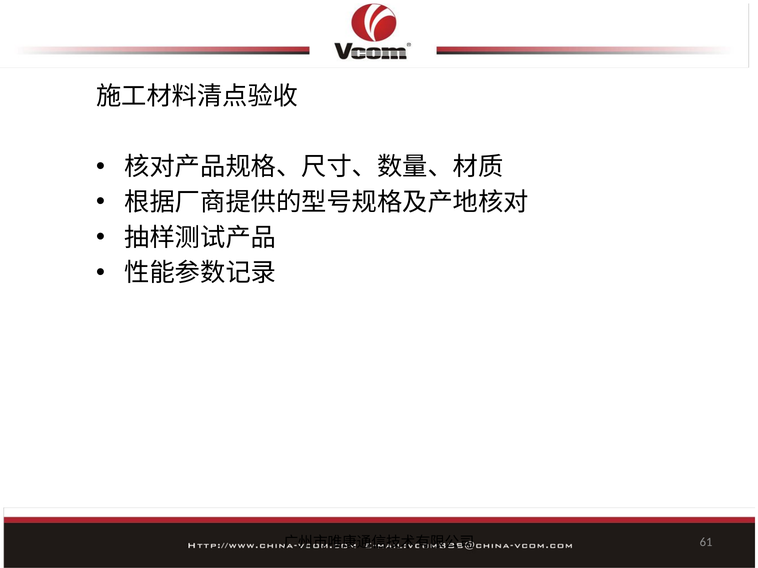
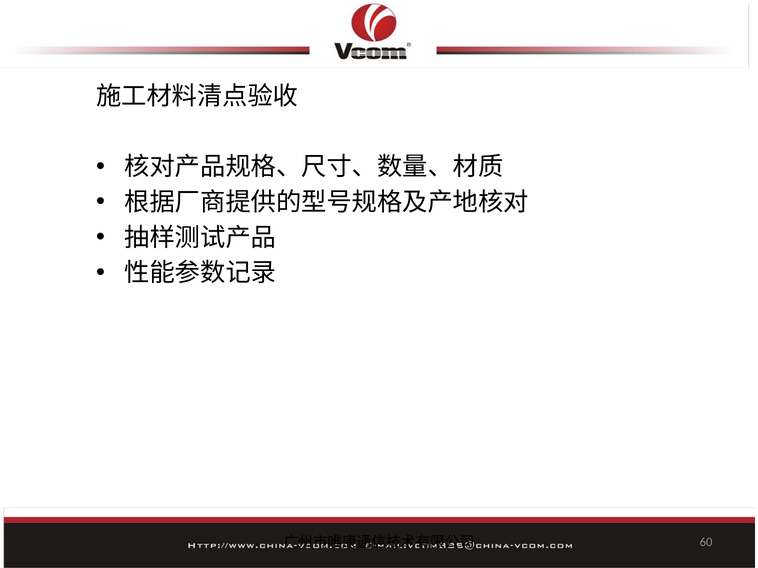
61: 61 -> 60 (706, 543)
